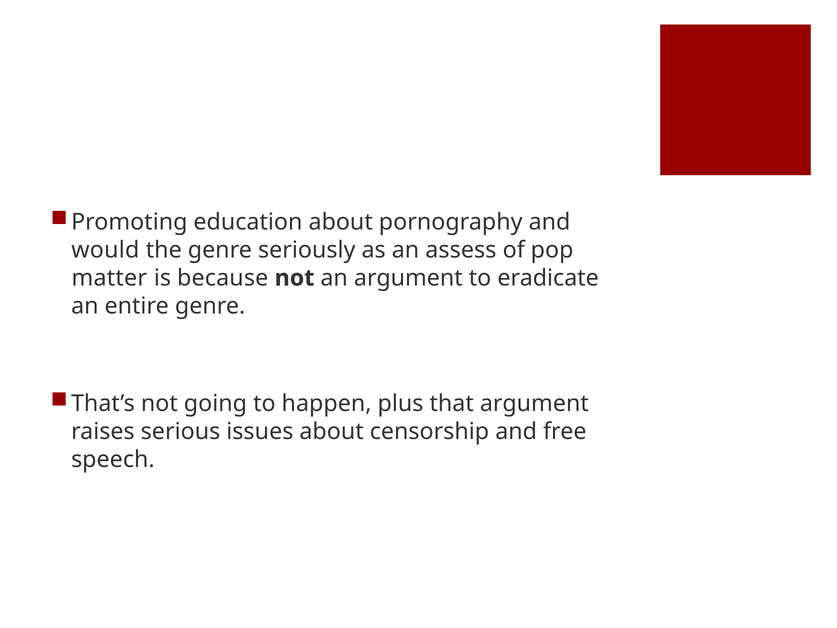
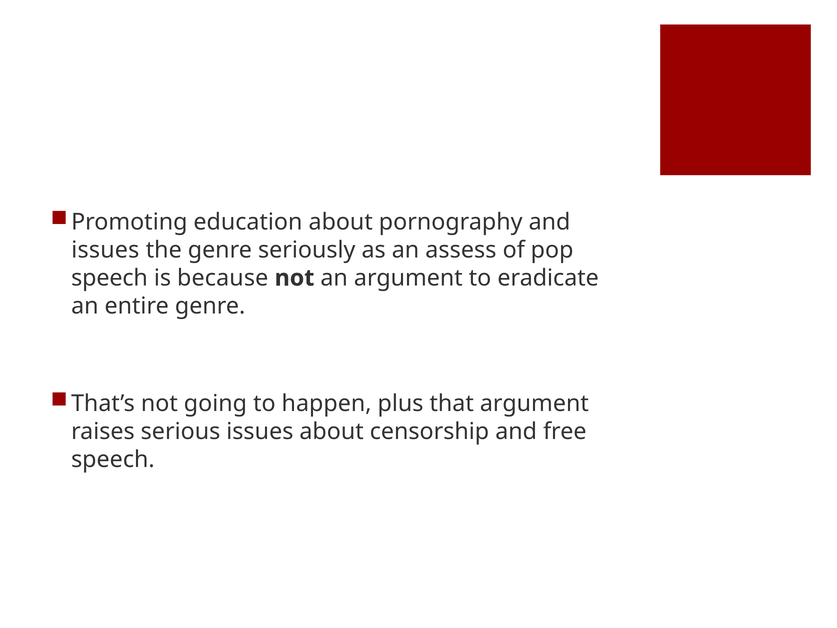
would: would -> issues (105, 250)
matter: matter -> speech (110, 278)
